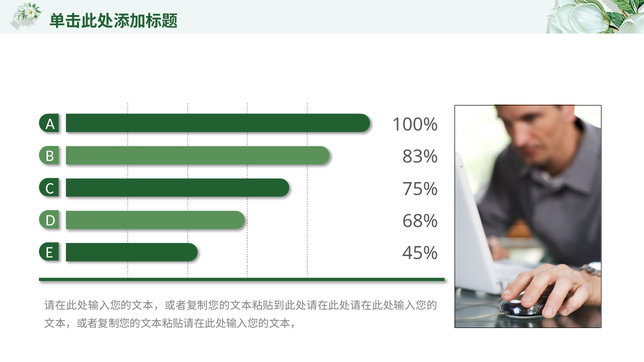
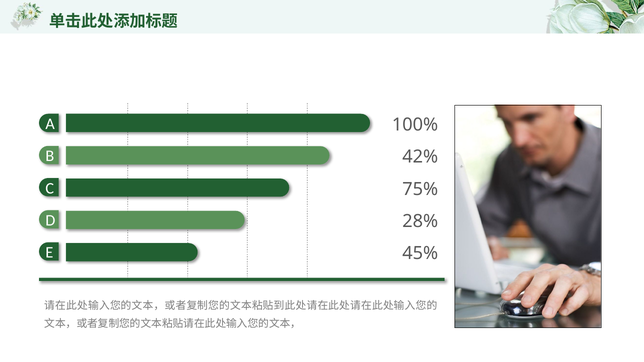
83%: 83% -> 42% (420, 157)
68%: 68% -> 28% (420, 221)
